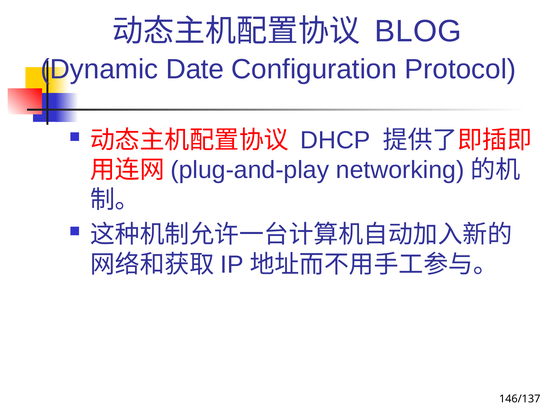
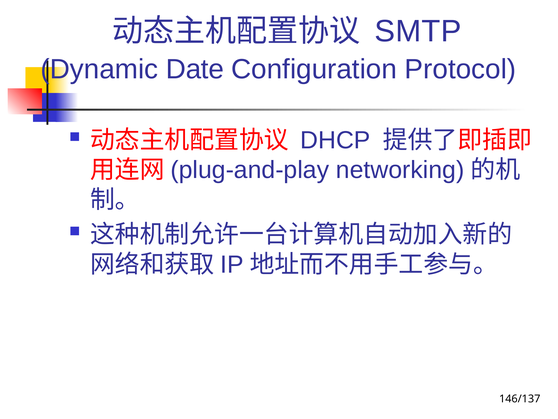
BLOG: BLOG -> SMTP (418, 31)
